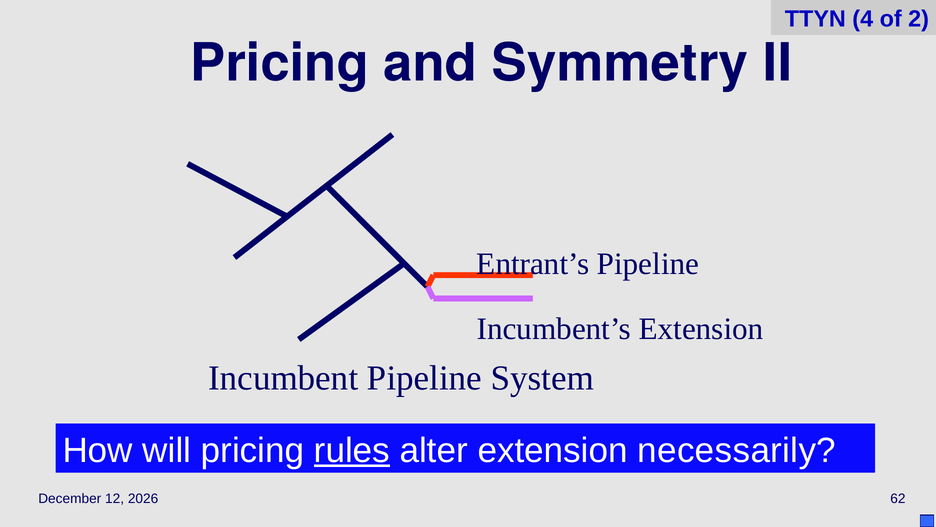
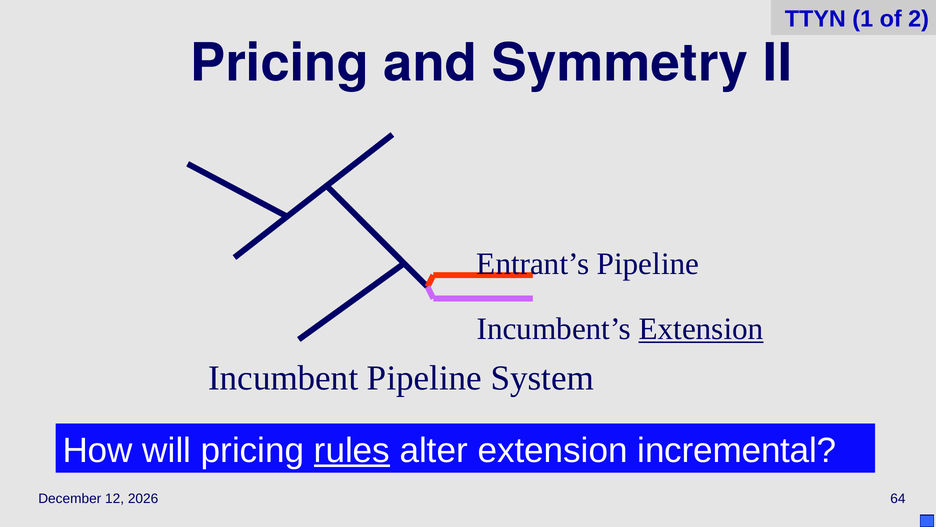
4: 4 -> 1 (863, 19)
Extension underline: none -> present (701, 328)
necessarily: necessarily -> incremental (737, 450)
62: 62 -> 64 (898, 498)
